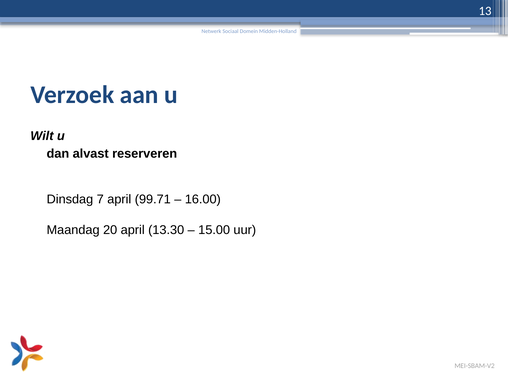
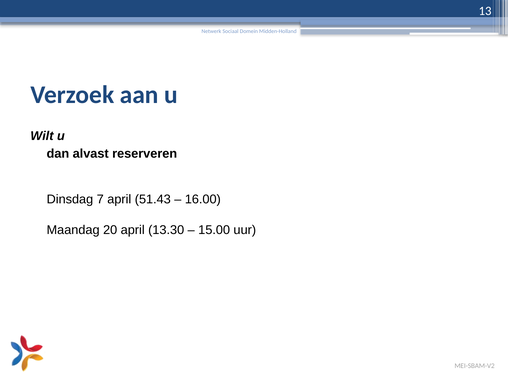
99.71: 99.71 -> 51.43 (153, 199)
